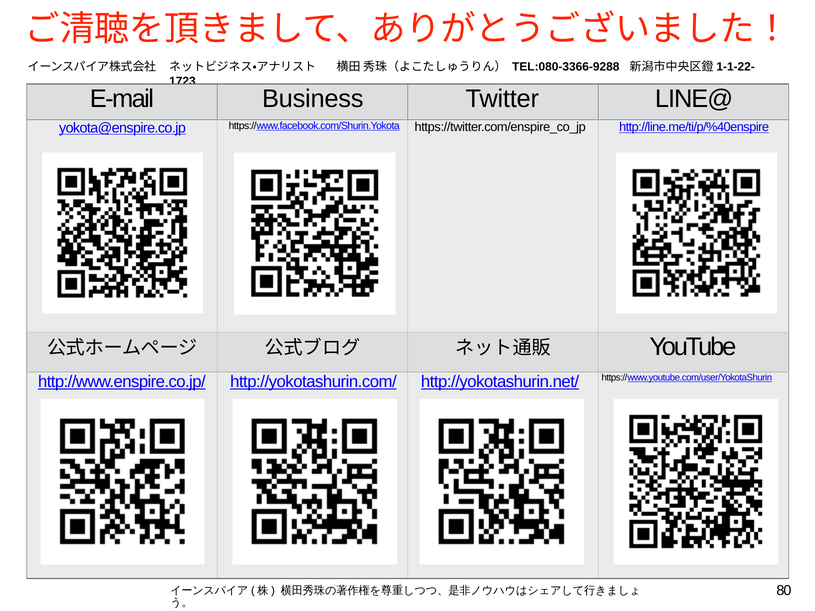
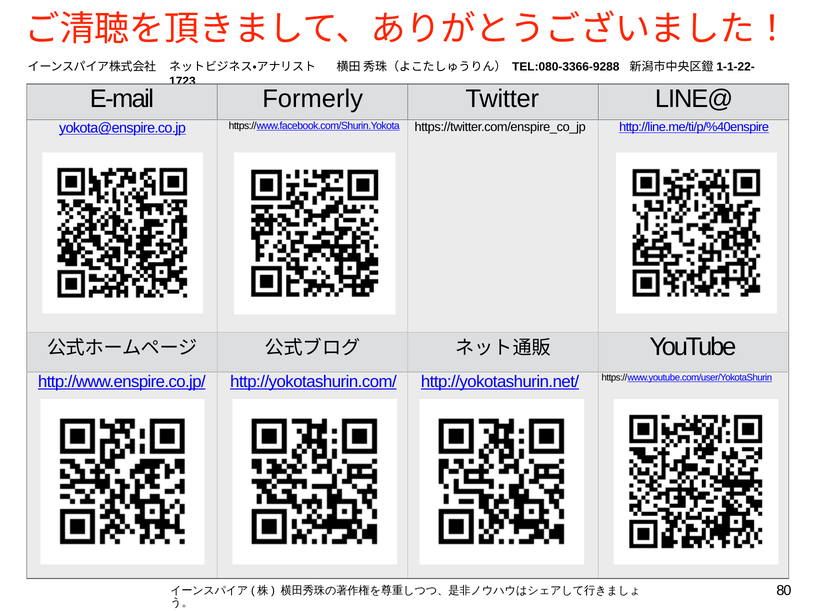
Business: Business -> Formerly (313, 99)
